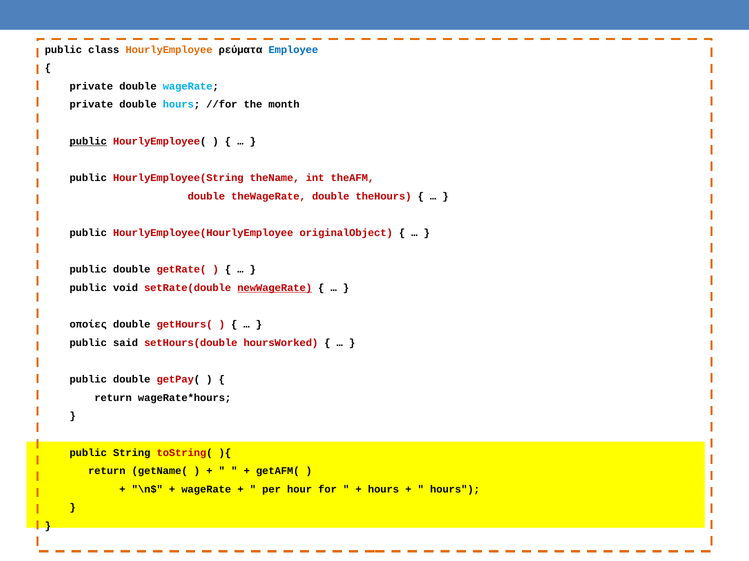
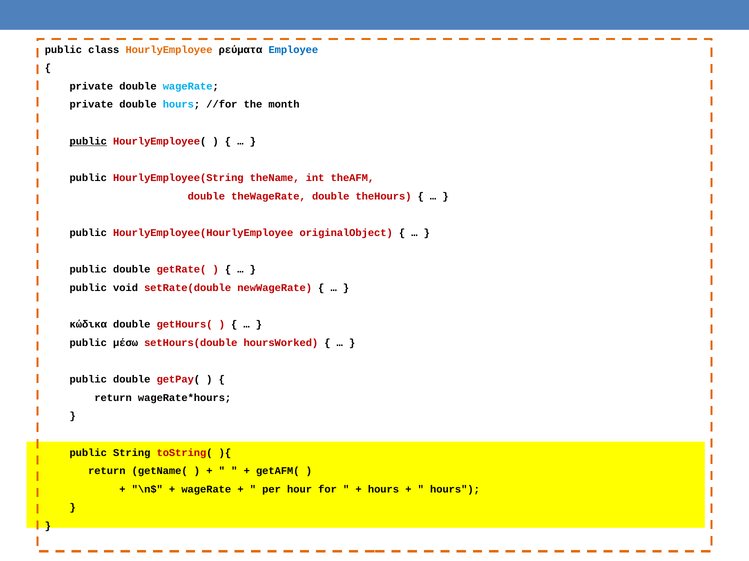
newWageRate underline: present -> none (275, 288)
οποίες: οποίες -> κώδικα (88, 325)
said: said -> μέσω (126, 343)
